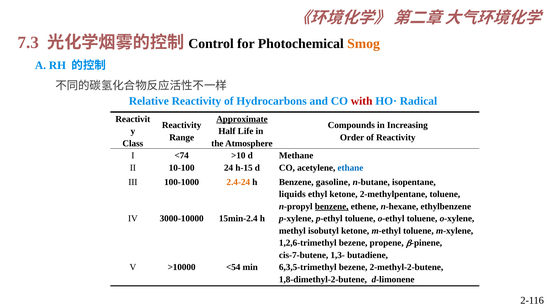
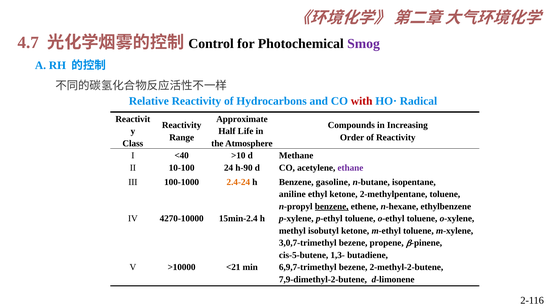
7.3: 7.3 -> 4.7 (28, 43)
Smog colour: orange -> purple (364, 44)
Approximate underline: present -> none (242, 119)
<74: <74 -> <40 (182, 156)
h-15: h-15 -> h-90 (244, 168)
ethane colour: blue -> purple (350, 168)
liquids: liquids -> aniline (292, 194)
3000-10000: 3000-10000 -> 4270-10000 (182, 219)
1,2,6-trimethyl: 1,2,6-trimethyl -> 3,0,7-trimethyl (308, 243)
cis-7-butene: cis-7-butene -> cis-5-butene (304, 255)
<54: <54 -> <21 (233, 267)
6,3,5-trimethyl: 6,3,5-trimethyl -> 6,9,7-trimethyl (308, 267)
1,8-dimethyl-2-butene: 1,8-dimethyl-2-butene -> 7,9-dimethyl-2-butene (323, 280)
